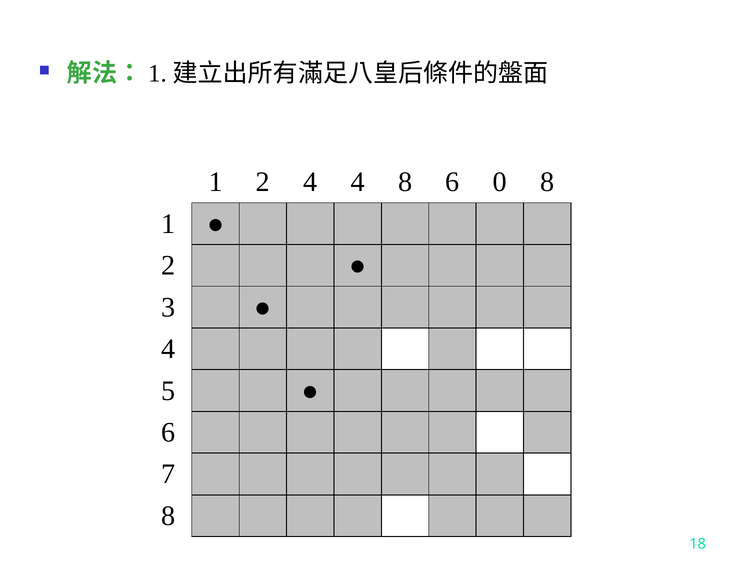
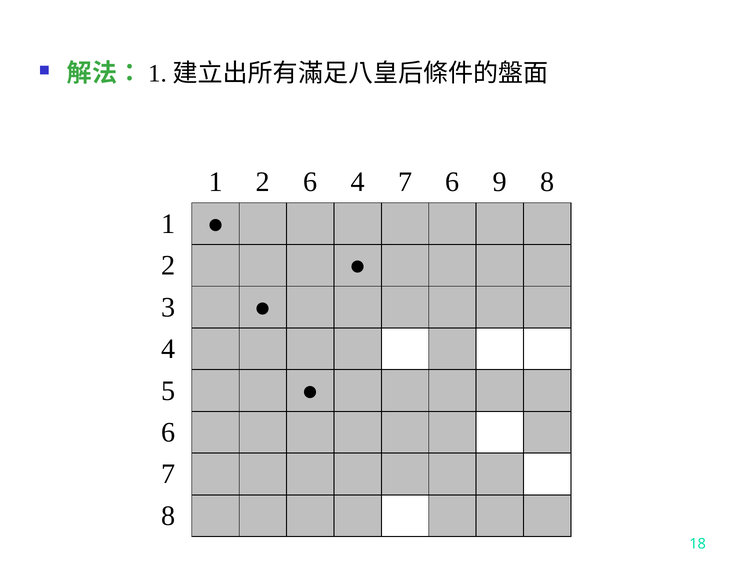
2 4: 4 -> 6 (310, 182)
4 8: 8 -> 7 (405, 182)
0: 0 -> 9 (500, 182)
